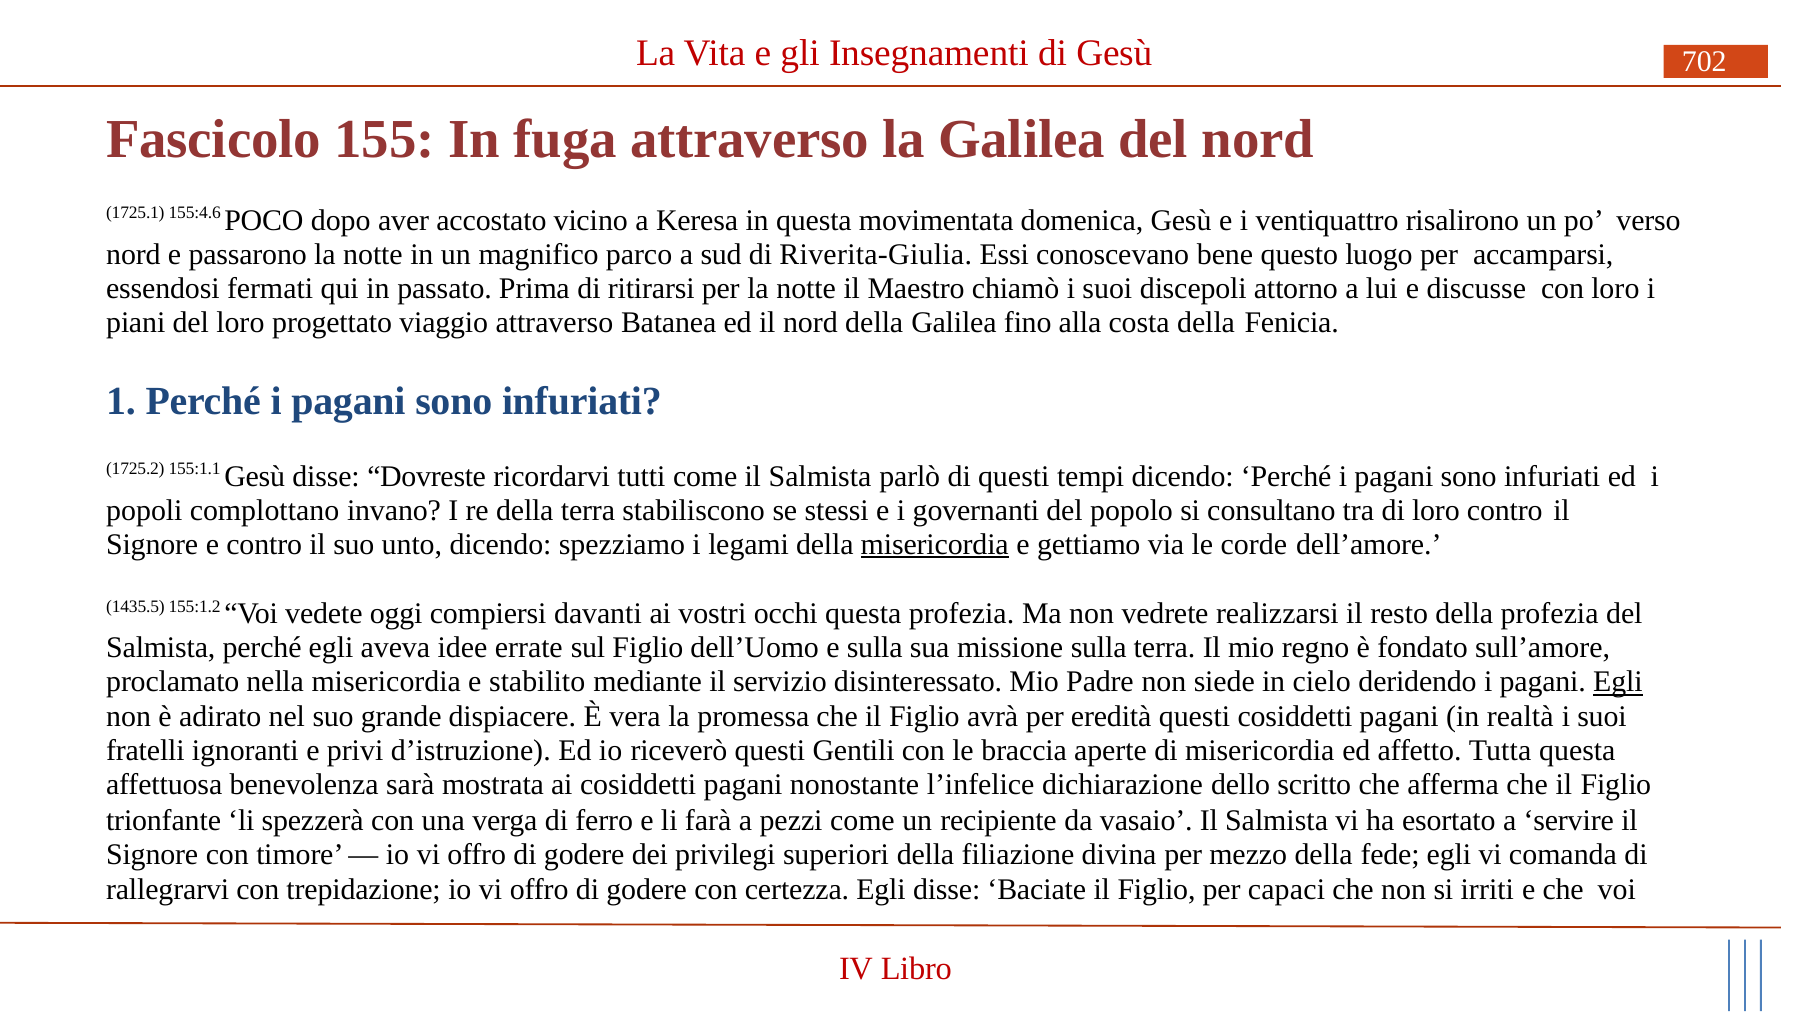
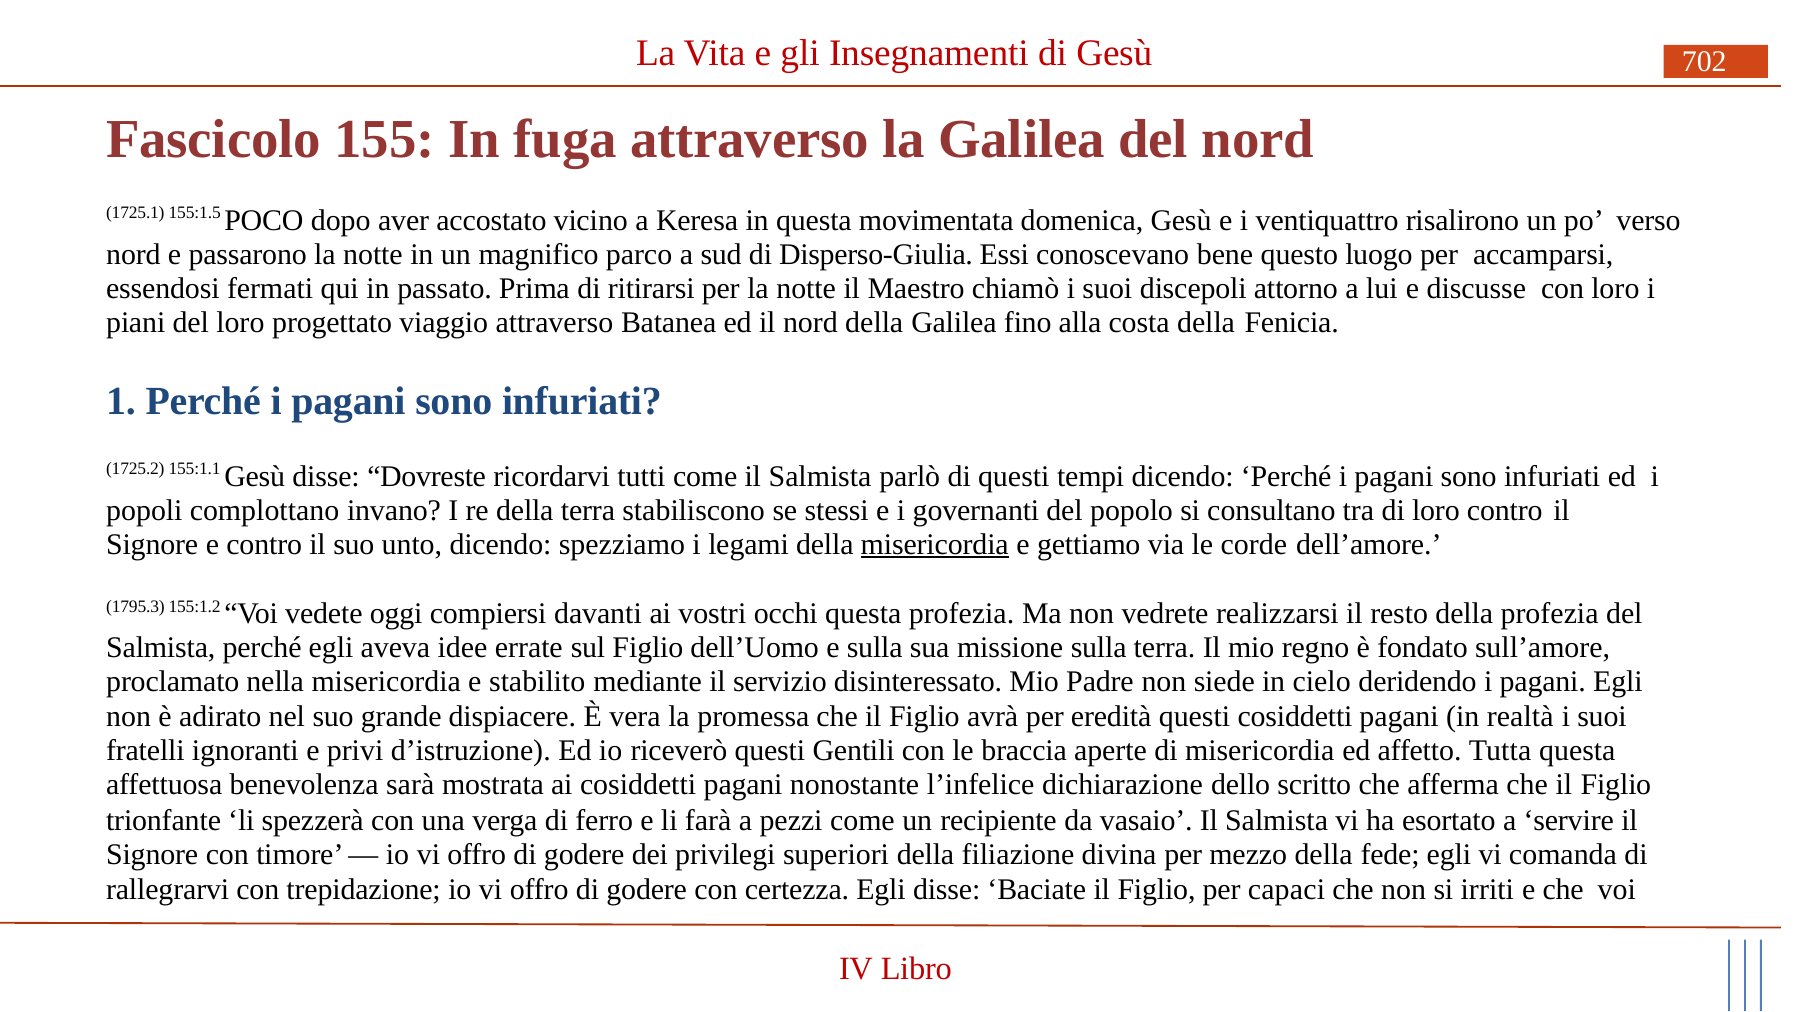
155:4.6: 155:4.6 -> 155:1.5 (195, 213)
Riverita-Giulia: Riverita-Giulia -> Disperso-Giulia (876, 254)
1435.5: 1435.5 -> 1795.3 (135, 606)
Egli underline: present -> none (1618, 682)
